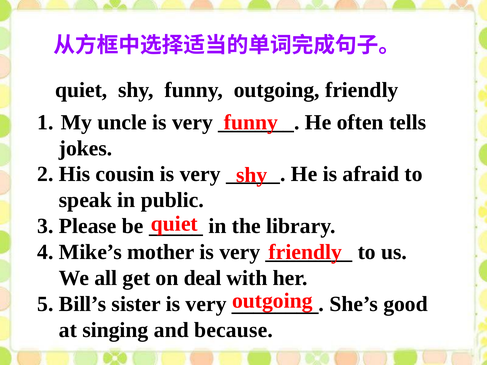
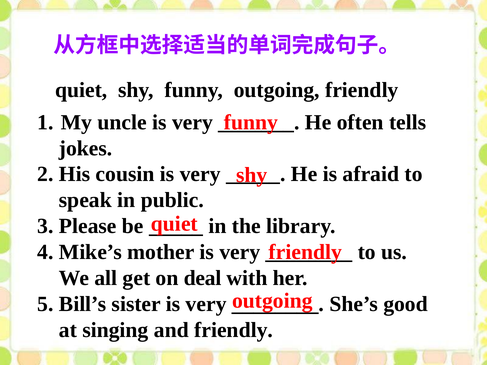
and because: because -> friendly (234, 330)
